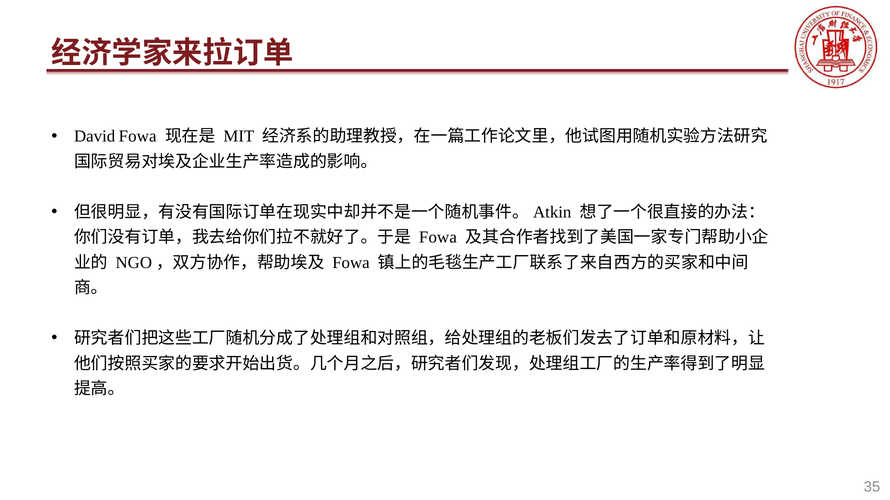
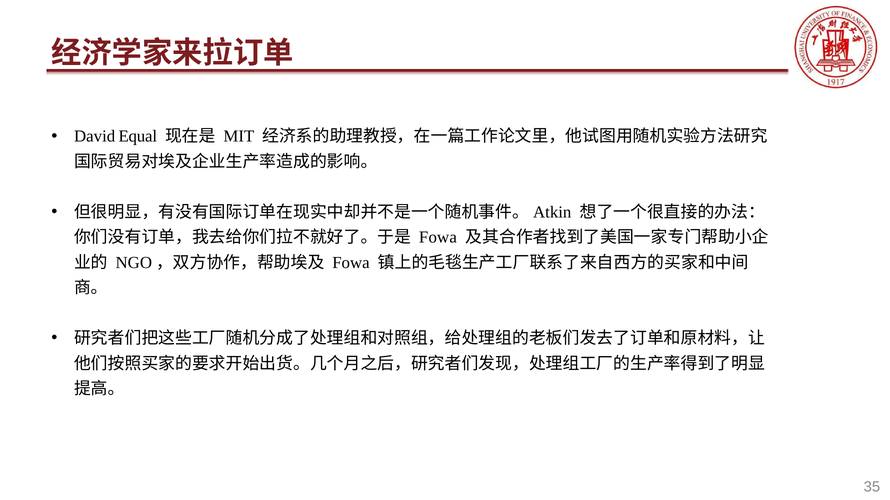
David Fowa: Fowa -> Equal (138, 137)
